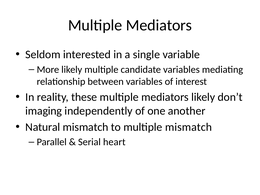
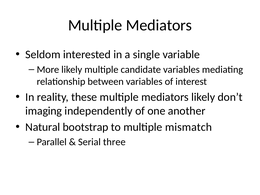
Natural mismatch: mismatch -> bootstrap (86, 127)
heart: heart -> three (114, 142)
